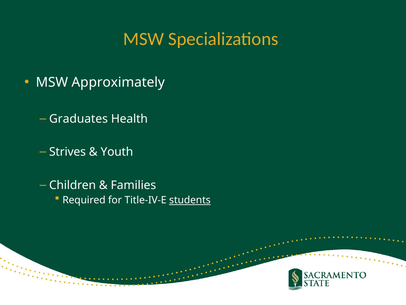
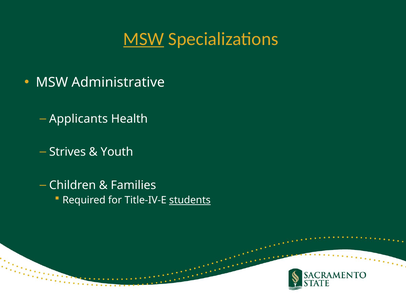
MSW underline: none -> present (144, 39)
Approximately: Approximately -> Administrative (118, 82)
Graduates: Graduates -> Applicants (78, 119)
